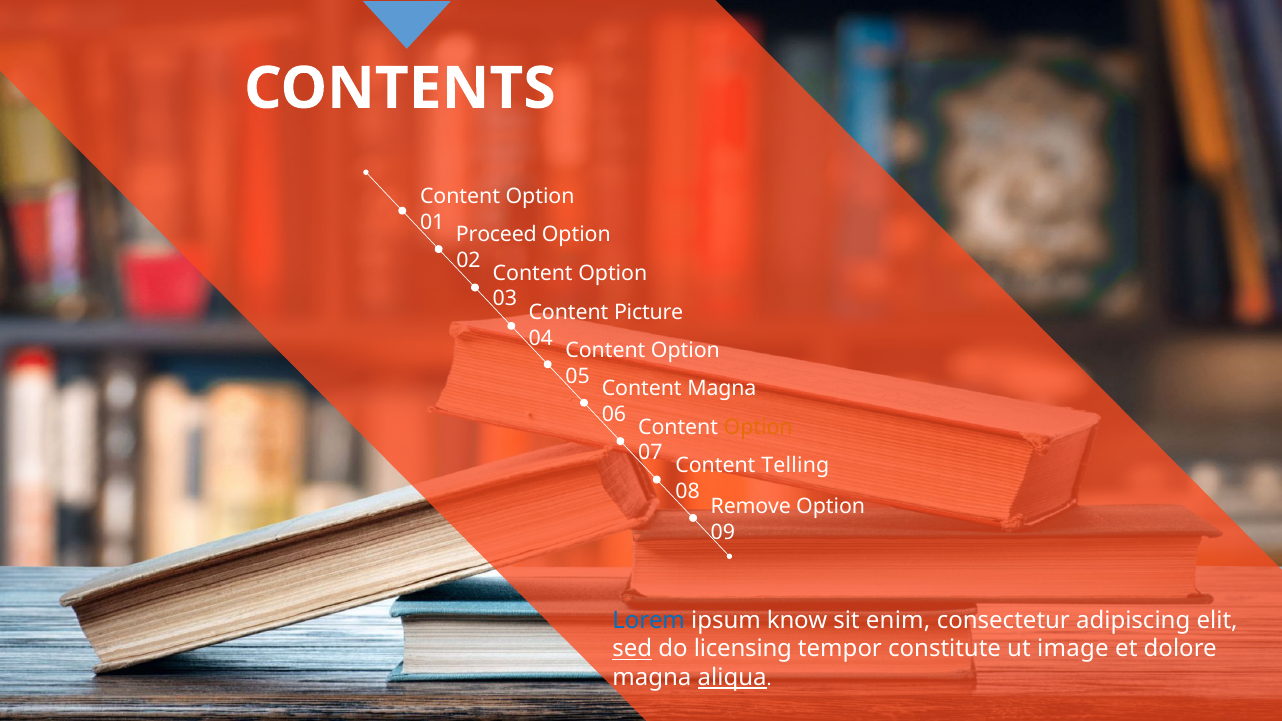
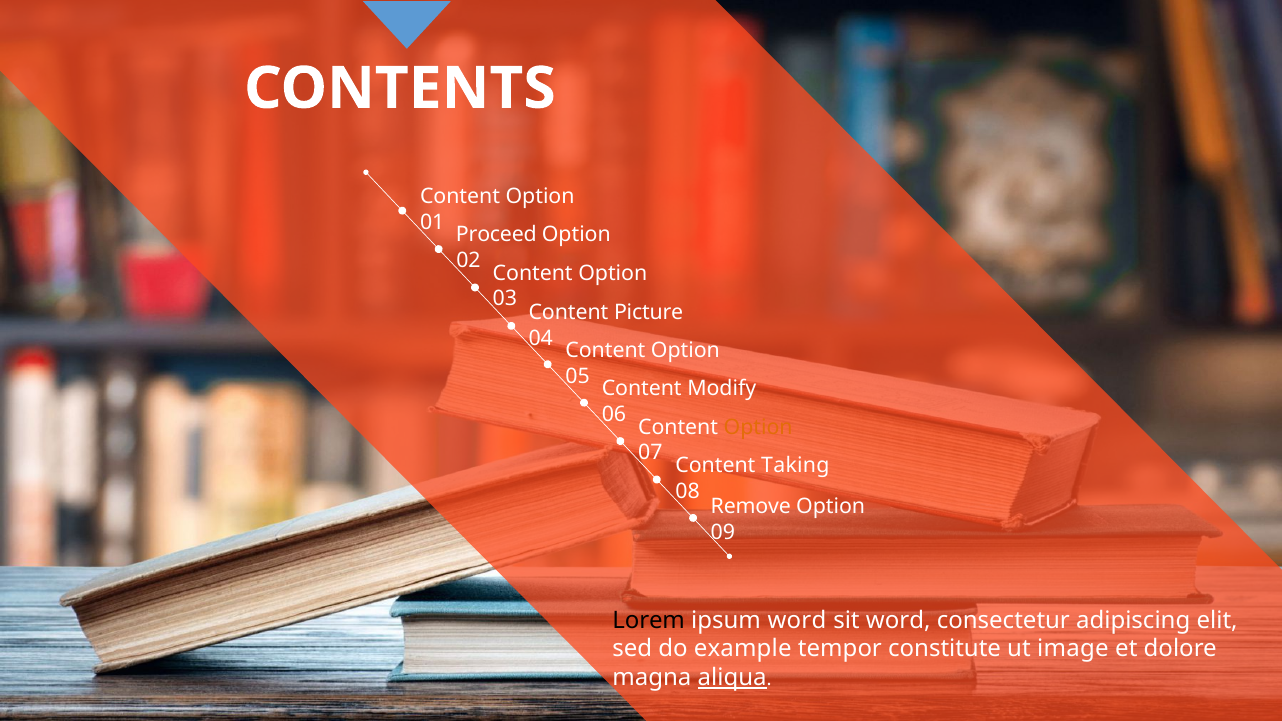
Content Magna: Magna -> Modify (722, 388)
Telling: Telling -> Taking (795, 466)
Lorem colour: blue -> black (649, 620)
ipsum know: know -> word (797, 620)
sit enim: enim -> word (898, 620)
sed underline: present -> none (632, 649)
licensing: licensing -> example (743, 649)
